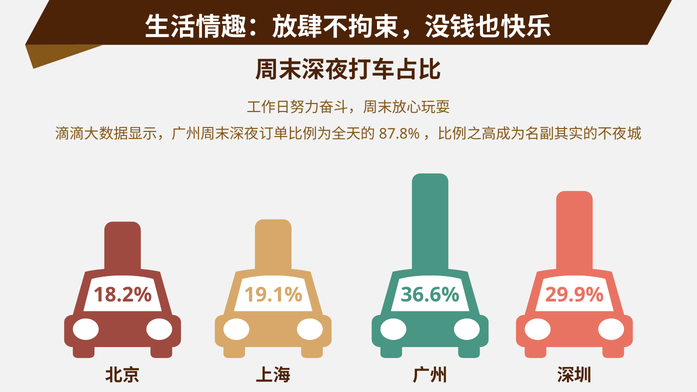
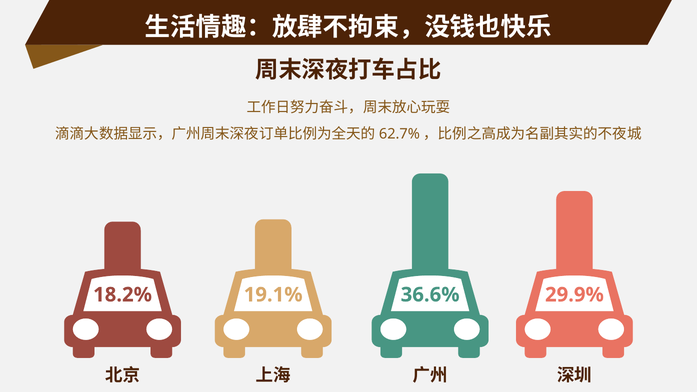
87.8%: 87.8% -> 62.7% (399, 134)
